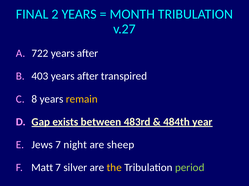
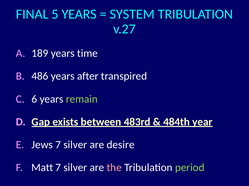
2: 2 -> 5 (55, 14)
MONTH: MONTH -> SYSTEM (132, 14)
722: 722 -> 189 (40, 54)
after: after -> time (87, 54)
403: 403 -> 486 (40, 76)
8: 8 -> 6 (34, 99)
remain colour: yellow -> light green (82, 99)
night: night -> silver (75, 145)
sheep: sheep -> desire (121, 145)
the colour: yellow -> pink (114, 168)
